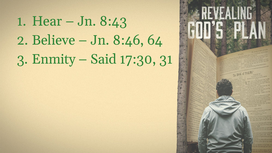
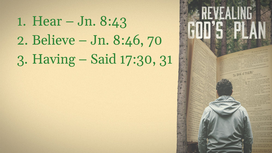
64: 64 -> 70 (155, 40)
Enmity: Enmity -> Having (54, 59)
